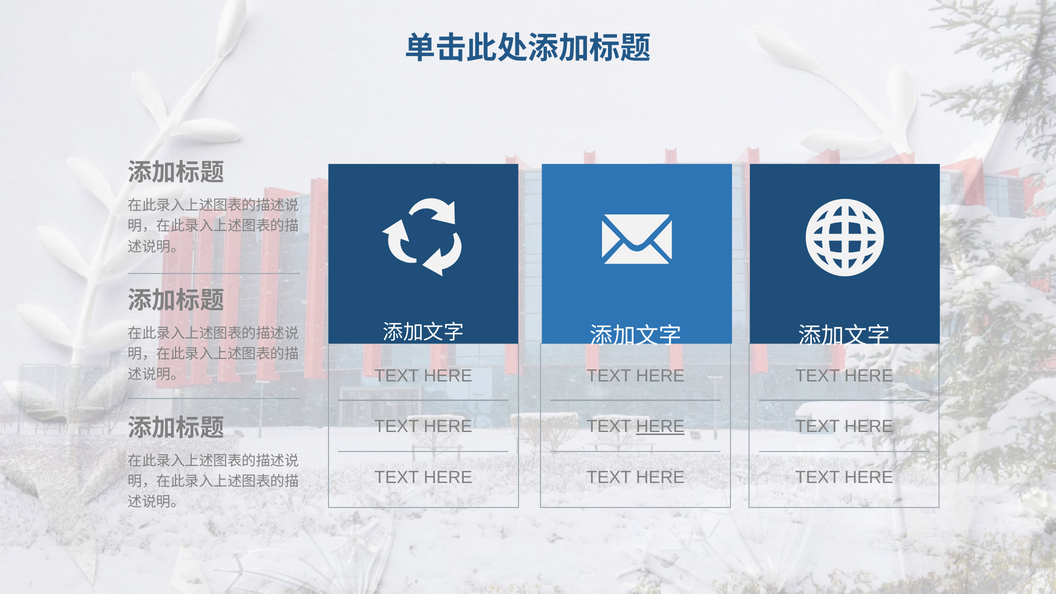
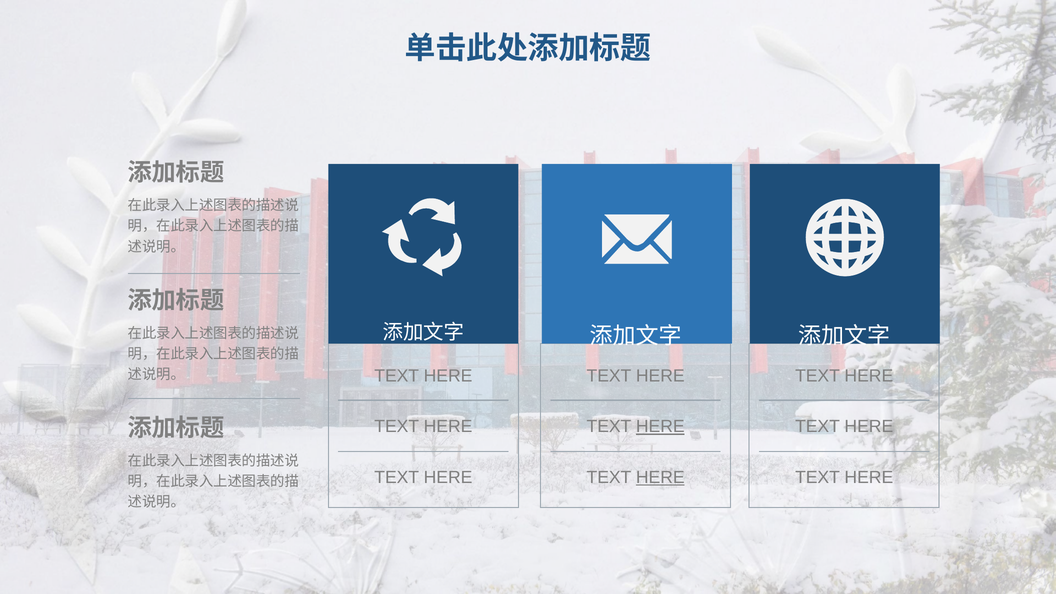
HERE underline: none -> present (660, 477)
